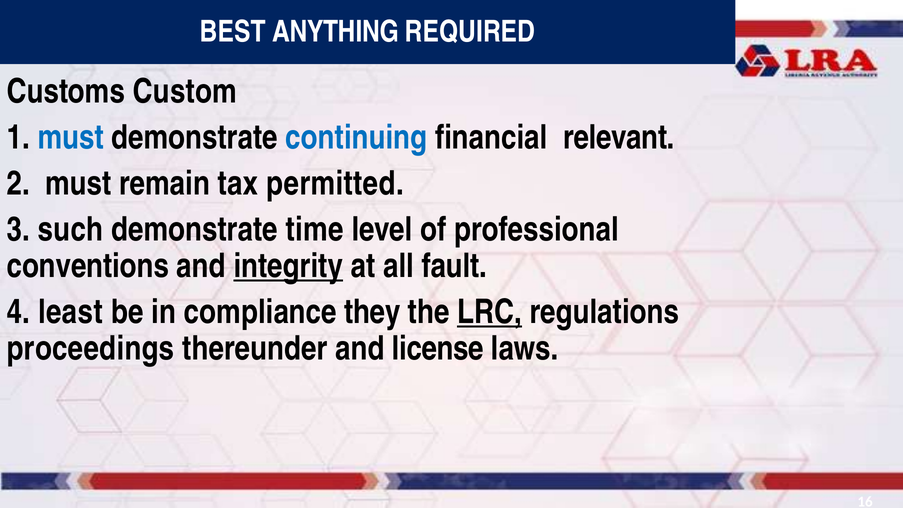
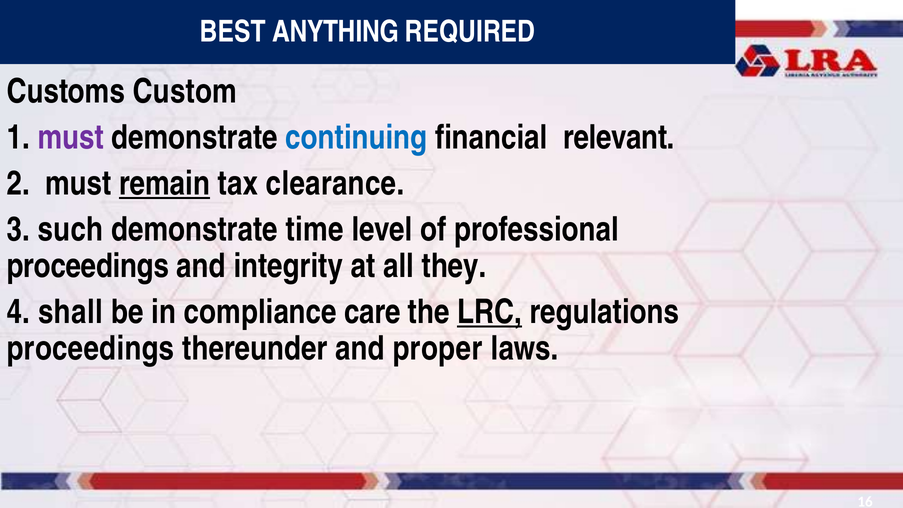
must colour: blue -> purple (71, 138)
remain underline: none -> present (165, 184)
permitted: permitted -> clearance (335, 184)
conventions: conventions -> proceedings (88, 266)
integrity underline: present -> none (288, 266)
fault: fault -> they (454, 266)
least: least -> shall (70, 312)
they: they -> care (372, 312)
license: license -> proper (437, 349)
